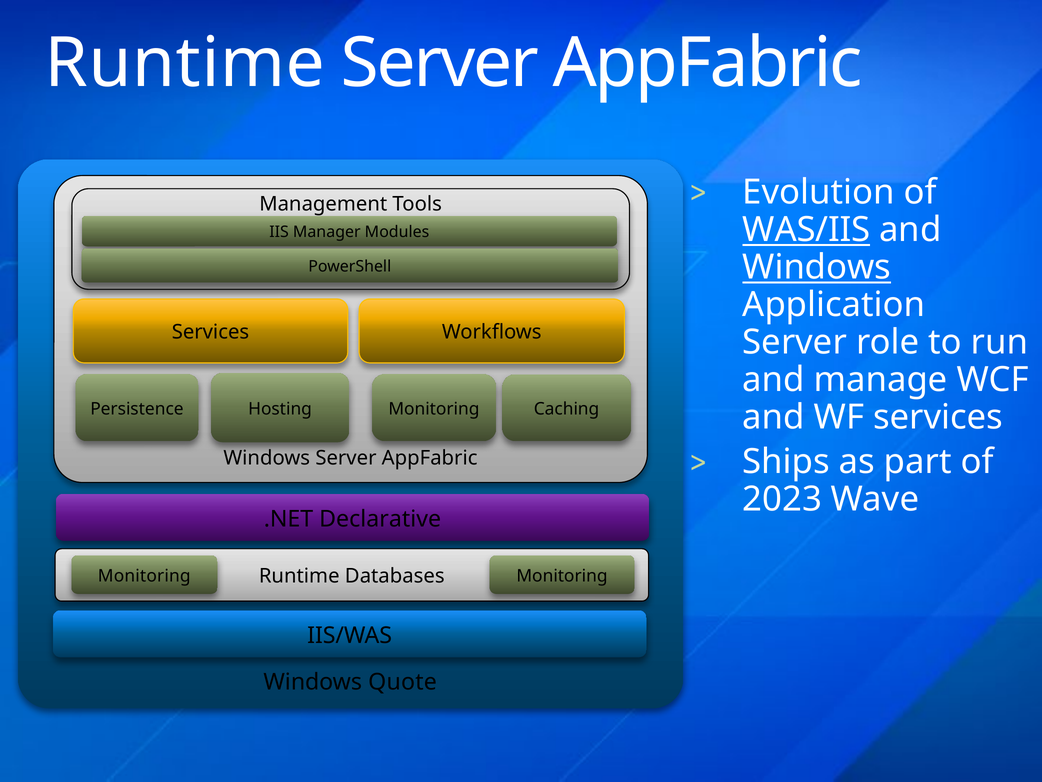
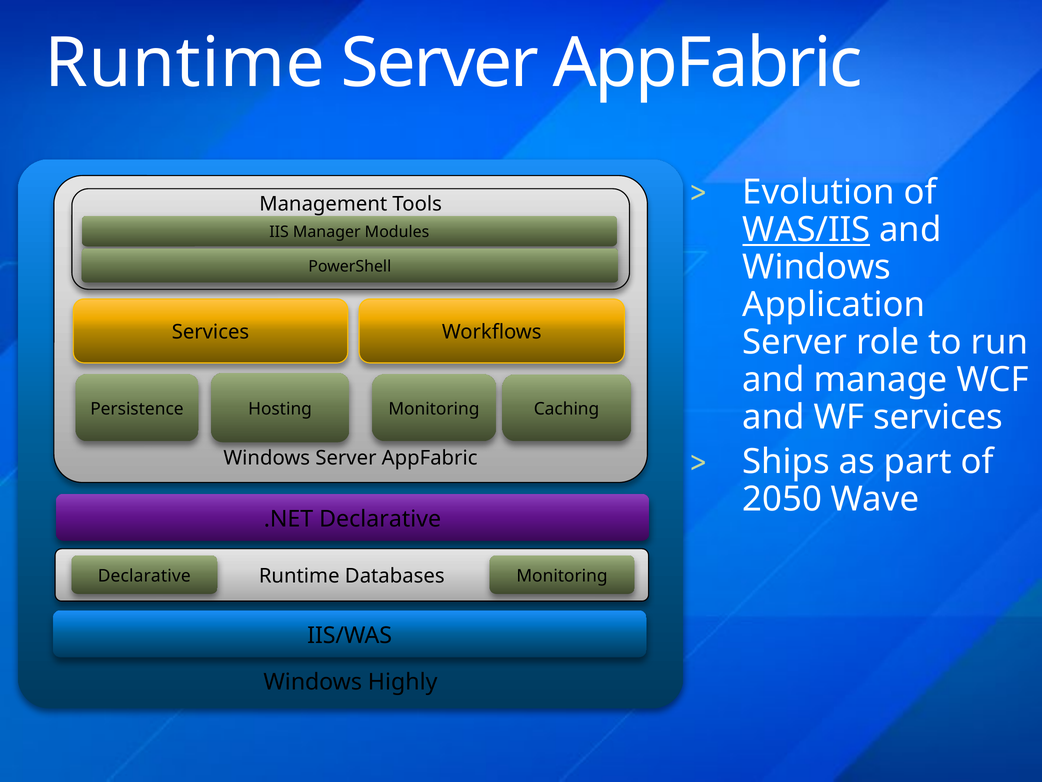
Windows underline: present -> none (817, 267)
2023: 2023 -> 2050 (782, 499)
Monitoring: Monitoring -> Declarative (144, 575)
Quote: Quote -> Highly (403, 681)
